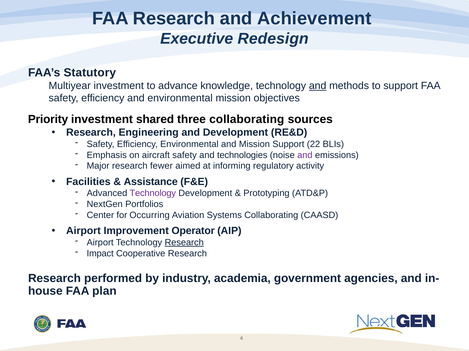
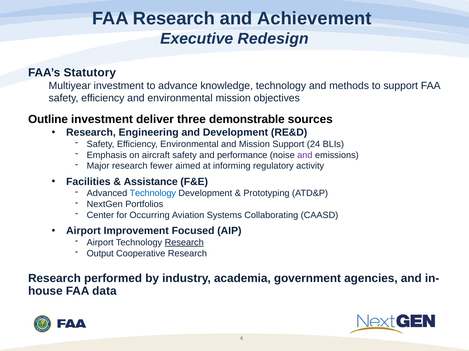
and underline: present -> none (318, 86)
Priority: Priority -> Outline (48, 120)
shared: shared -> deliver (155, 120)
three collaborating: collaborating -> demonstrable (247, 120)
22: 22 -> 24 (314, 144)
technologies: technologies -> performance (242, 155)
Technology colour: purple -> blue (153, 194)
Operator: Operator -> Focused (193, 231)
Impact: Impact -> Output (100, 254)
plan: plan -> data (104, 292)
